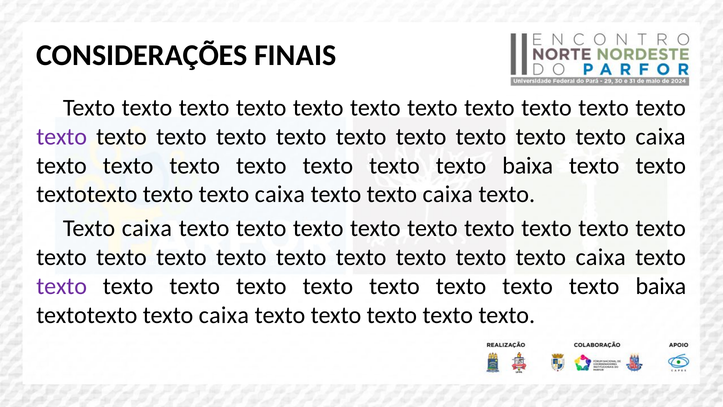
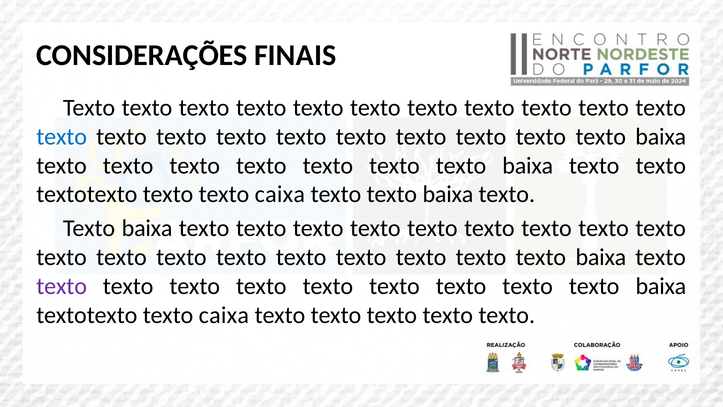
texto colour: purple -> blue (62, 136)
caixa: caixa -> baixa (661, 136)
caixa: caixa -> baixa (448, 194)
caixa: caixa -> baixa (147, 228)
caixa: caixa -> baixa (601, 257)
